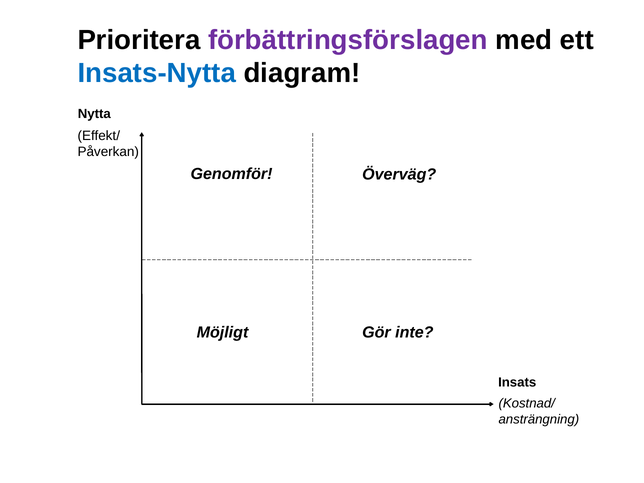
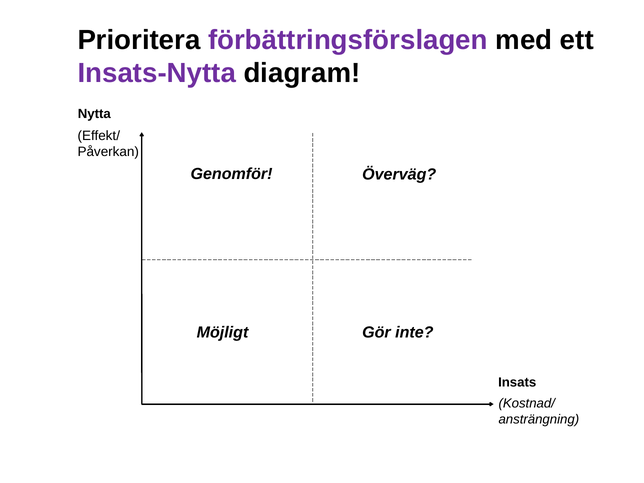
Insats-Nytta colour: blue -> purple (157, 73)
